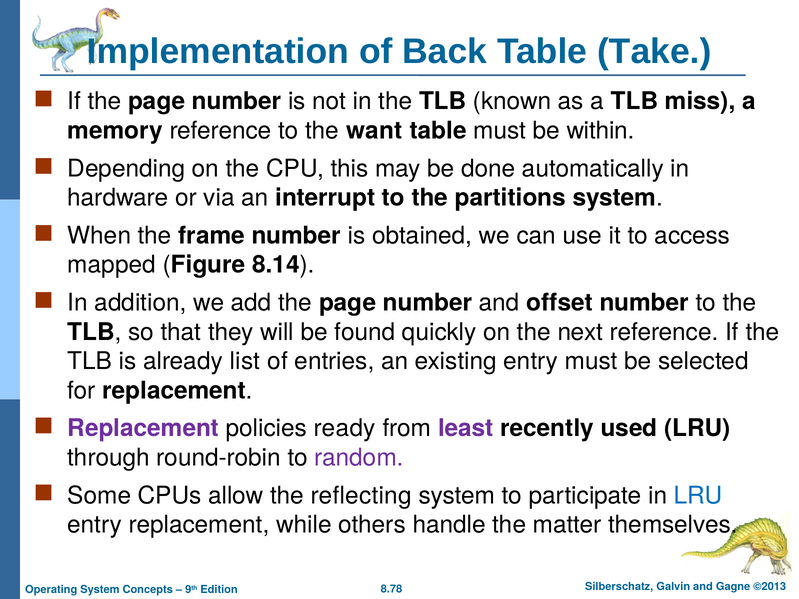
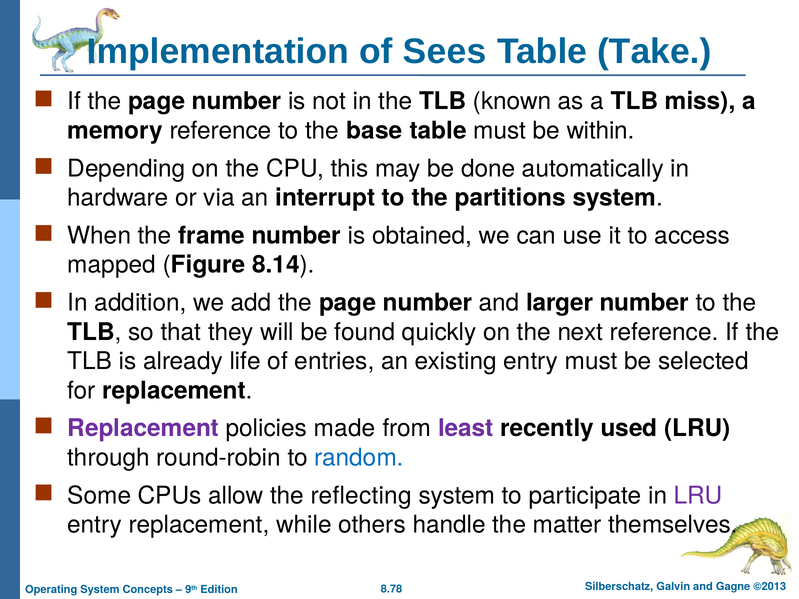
Back: Back -> Sees (445, 52)
want: want -> base (374, 131)
offset: offset -> larger (560, 303)
list: list -> life (245, 361)
ready: ready -> made (345, 429)
random colour: purple -> blue (359, 458)
LRU colour: blue -> purple (698, 496)
